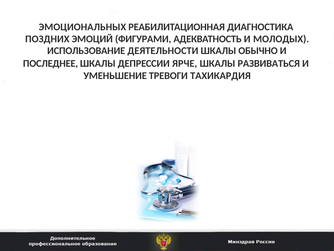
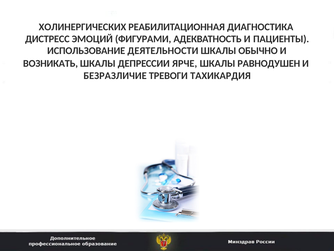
ЭМОЦИОНАЛЬНЫХ: ЭМОЦИОНАЛЬНЫХ -> ХОЛИНЕРГИЧЕСКИХ (82, 27)
ПОЗДНИХ: ПОЗДНИХ -> ДИСТРЕСС (47, 39)
МОЛОДЫХ: МОЛОДЫХ -> ПАЦИЕНТЫ (281, 39)
ПОСЛЕДНЕЕ: ПОСЛЕДНЕЕ -> ВОЗНИКАТЬ (51, 63)
РАЗВИВАТЬСЯ: РАЗВИВАТЬСЯ -> РАВНОДУШЕН (269, 63)
УМЕНЬШЕНИЕ: УМЕНЬШЕНИЕ -> БЕЗРАЗЛИЧИЕ (115, 76)
